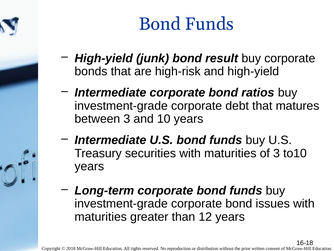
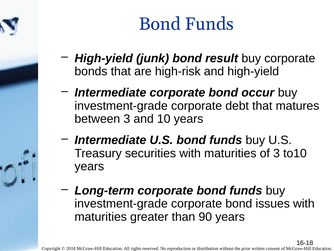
ratios: ratios -> occur (258, 93)
12: 12 -> 90 (205, 216)
